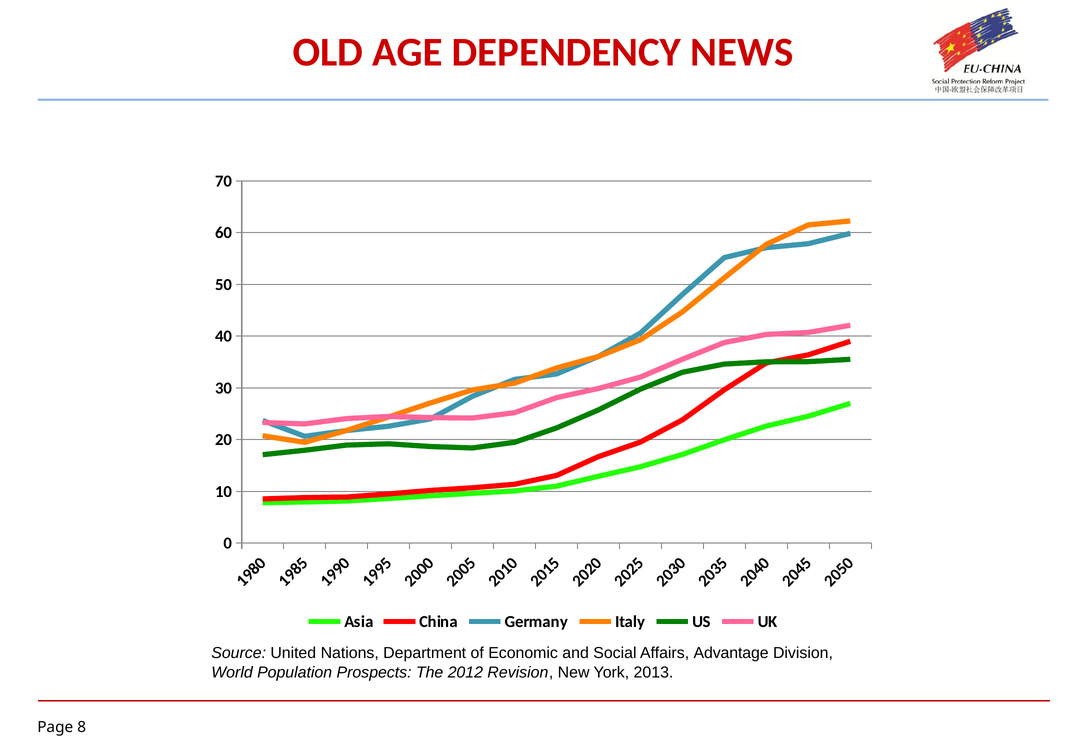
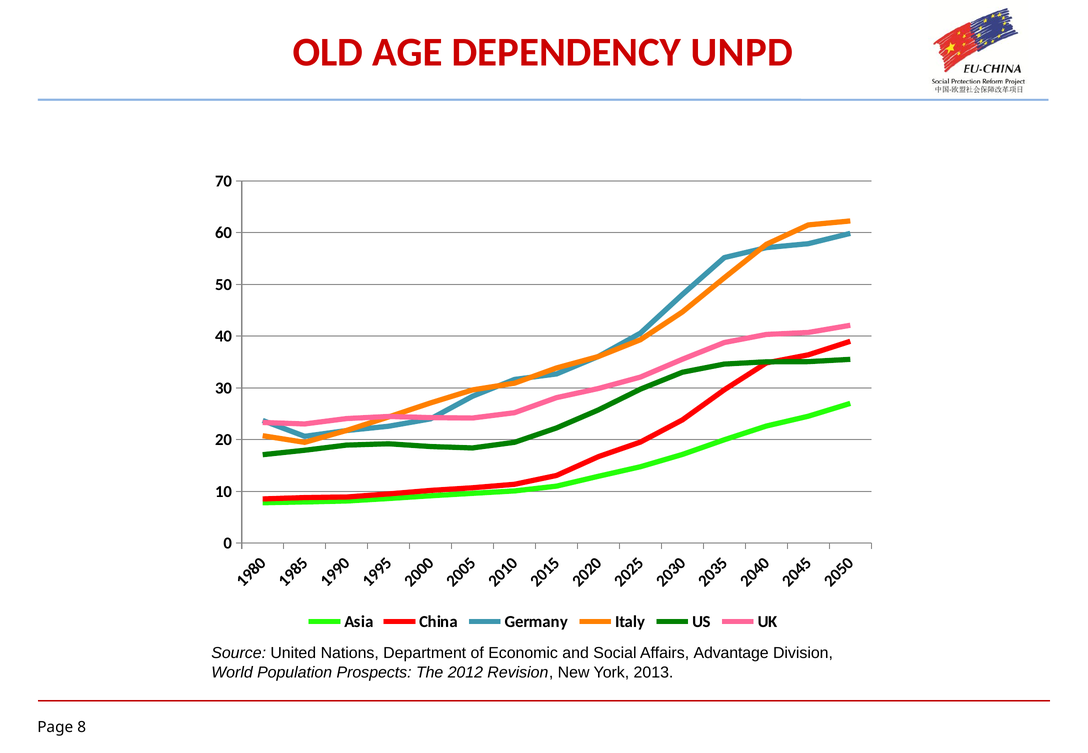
NEWS: NEWS -> UNPD (742, 52)
